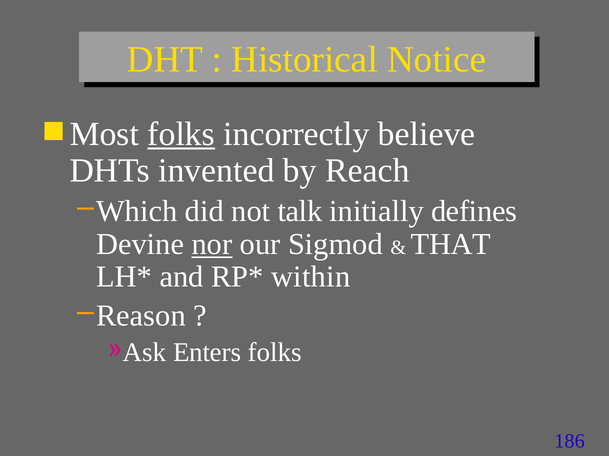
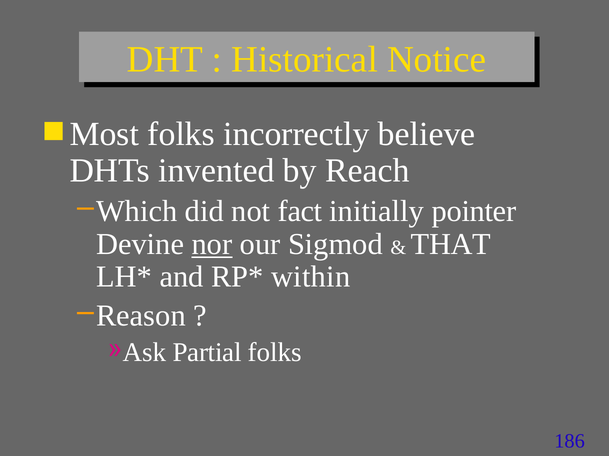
folks underline: present -> none (181, 134)
talk: talk -> fact (300, 212)
defines: defines -> pointer (474, 212)
Enters: Enters -> Partial (207, 353)
